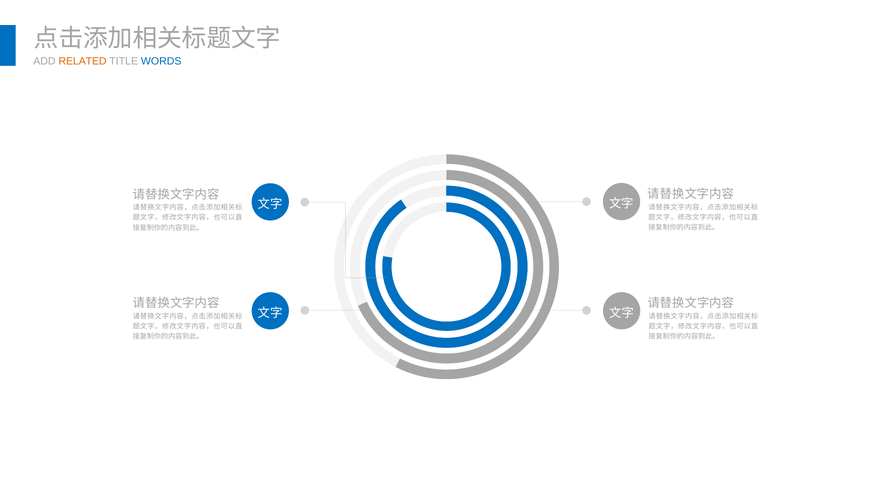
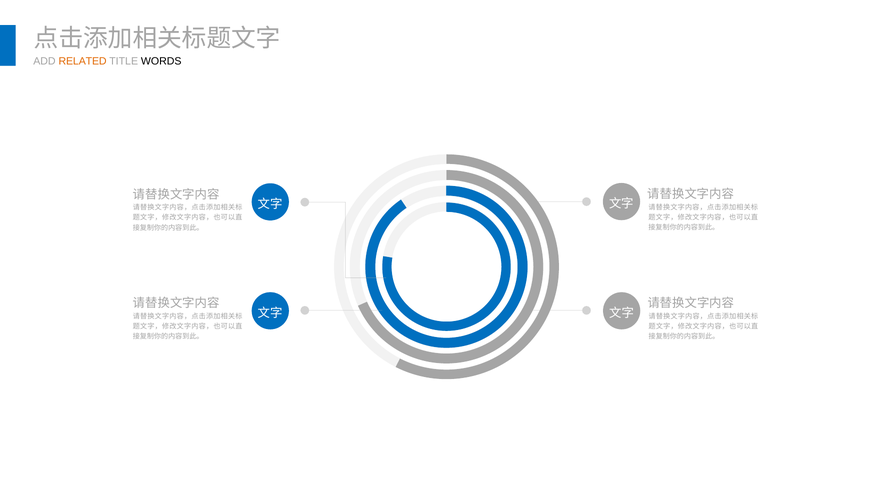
WORDS colour: blue -> black (161, 61)
